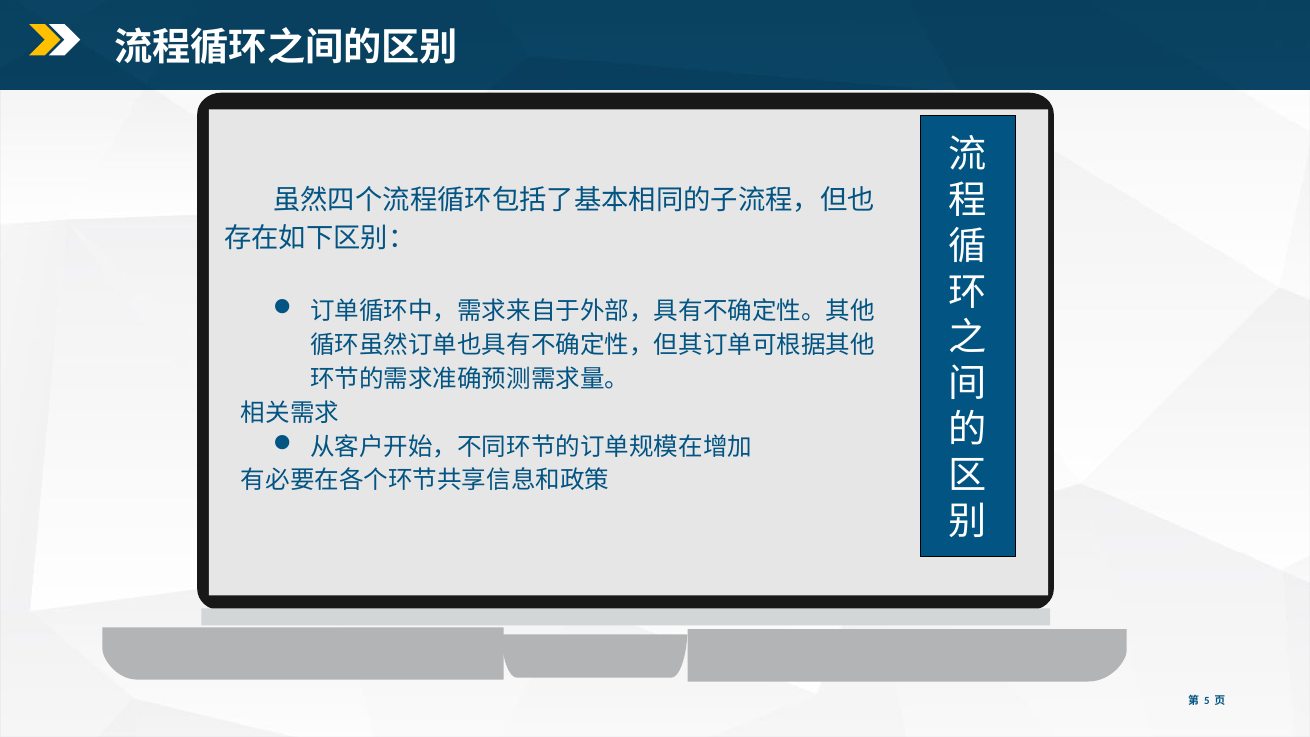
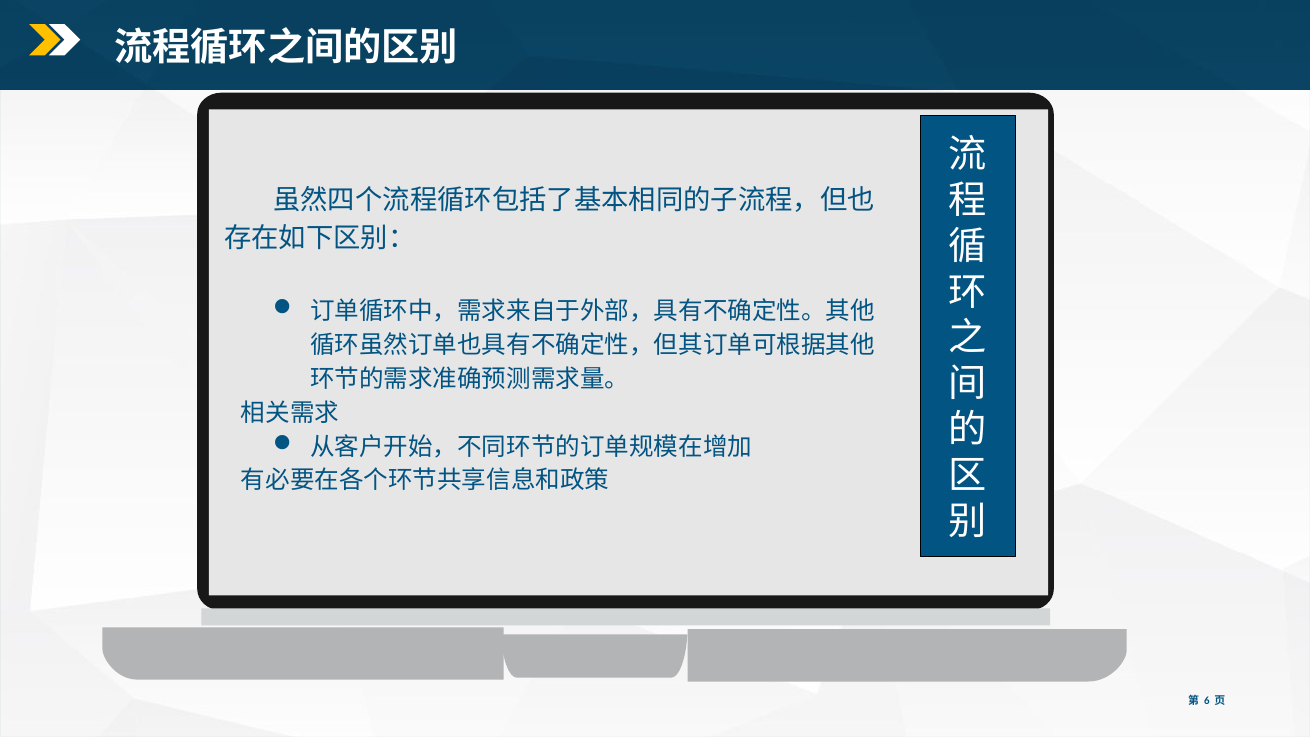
5: 5 -> 6 (1207, 701)
